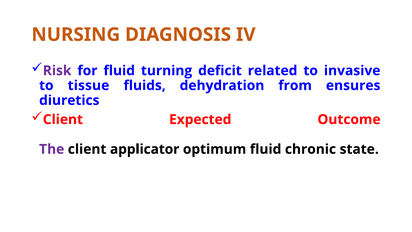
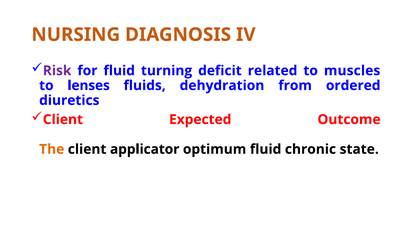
invasive: invasive -> muscles (352, 71)
tissue: tissue -> lenses (89, 85)
ensures: ensures -> ordered (353, 85)
The colour: purple -> orange (52, 149)
